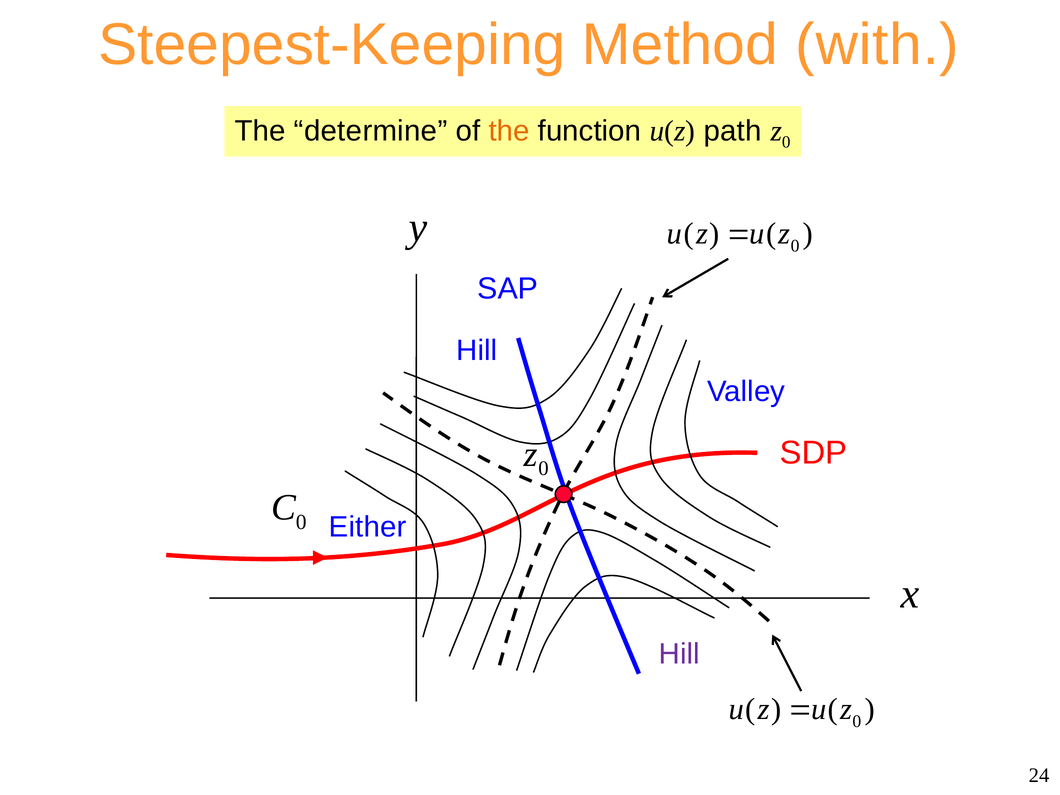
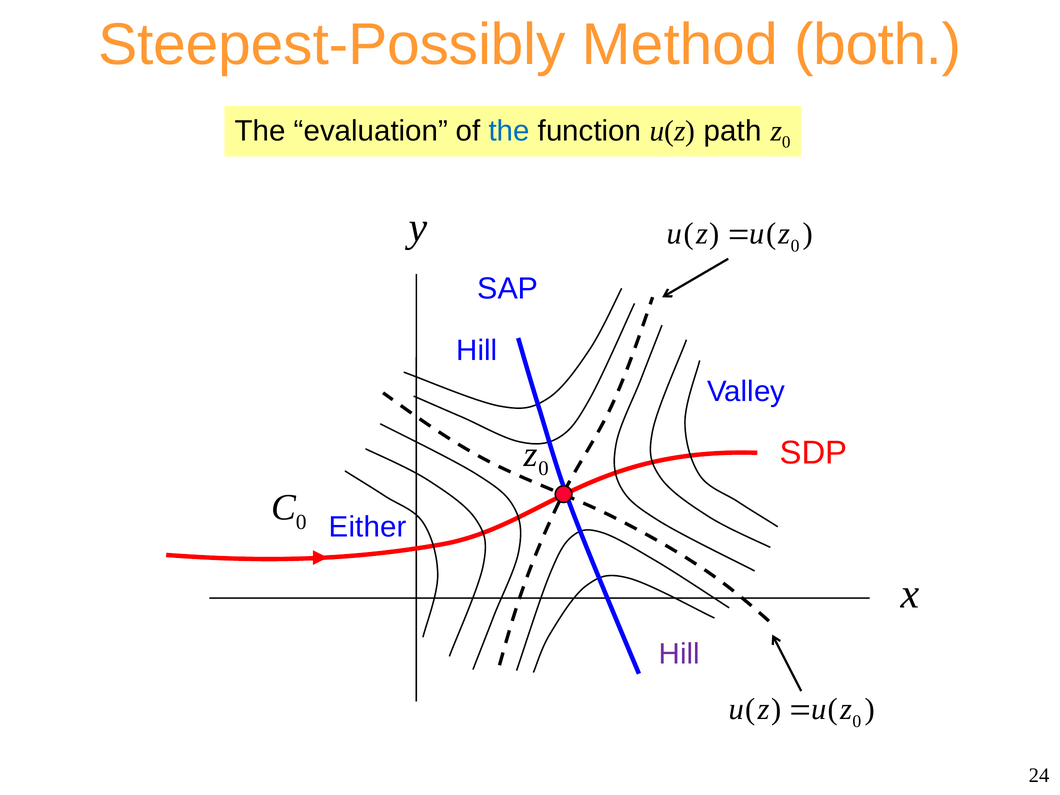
Steepest-Keeping: Steepest-Keeping -> Steepest-Possibly (332, 45)
with: with -> both (878, 45)
determine: determine -> evaluation (371, 131)
the colour: orange -> blue (509, 131)
